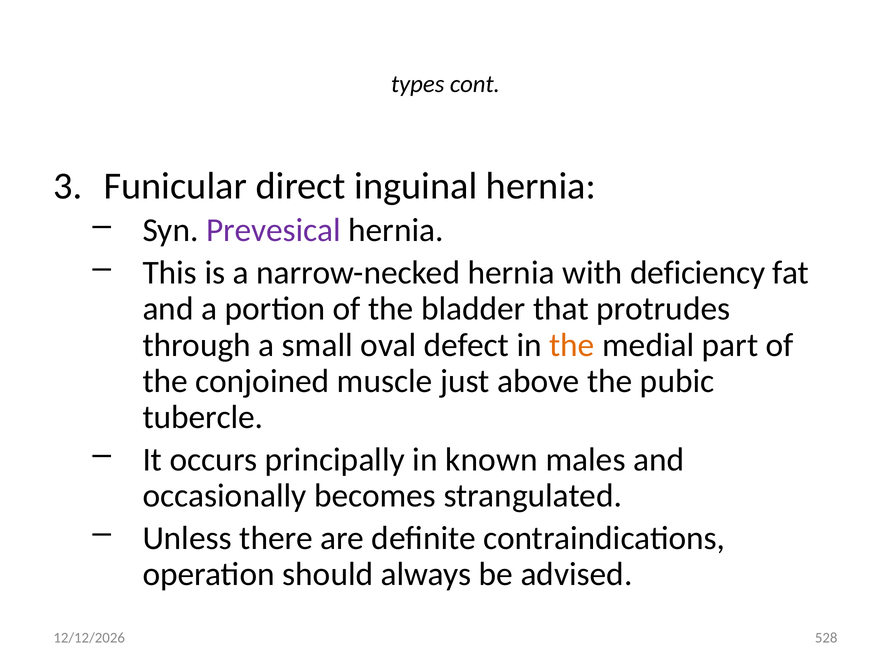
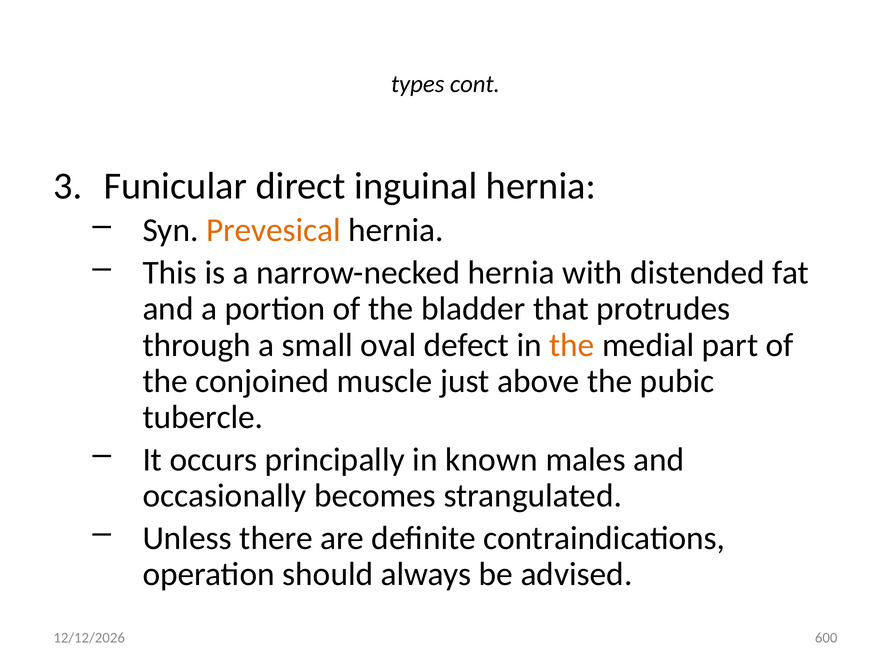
Prevesical colour: purple -> orange (273, 230)
deficiency: deficiency -> distended (697, 273)
528: 528 -> 600 (826, 638)
